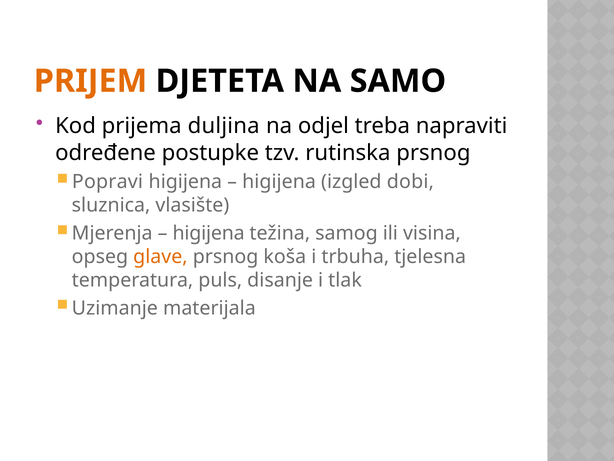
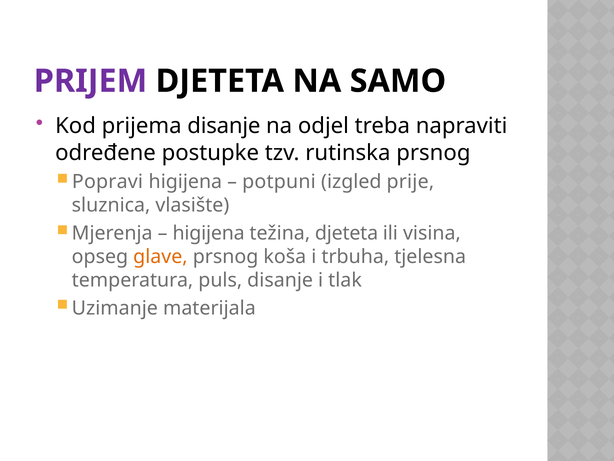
PRIJEM colour: orange -> purple (90, 81)
prijema duljina: duljina -> disanje (224, 126)
higijena: higijena -> potpuni (279, 182)
dobi: dobi -> prije (410, 182)
težina samog: samog -> djeteta (347, 233)
